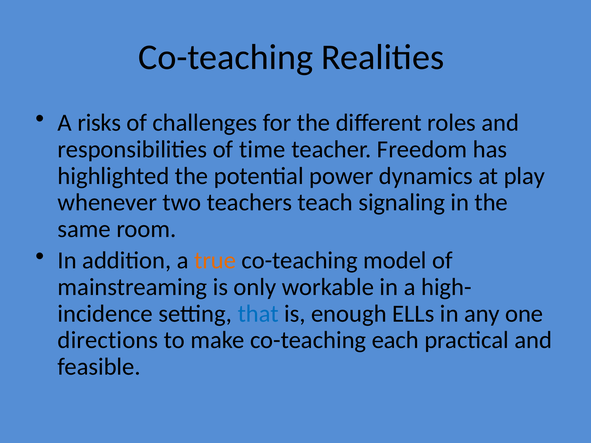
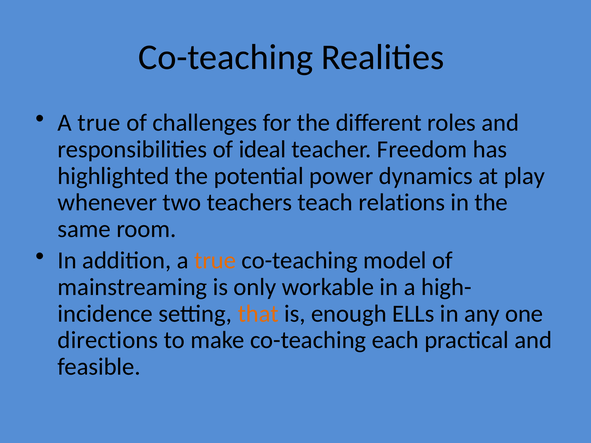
risks: risks -> true (99, 123)
time: time -> ideal (262, 149)
signaling: signaling -> relations (402, 203)
that colour: blue -> orange (258, 314)
